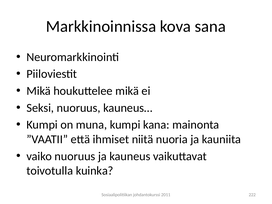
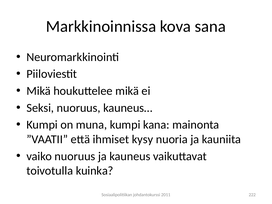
niitä: niitä -> kysy (142, 139)
